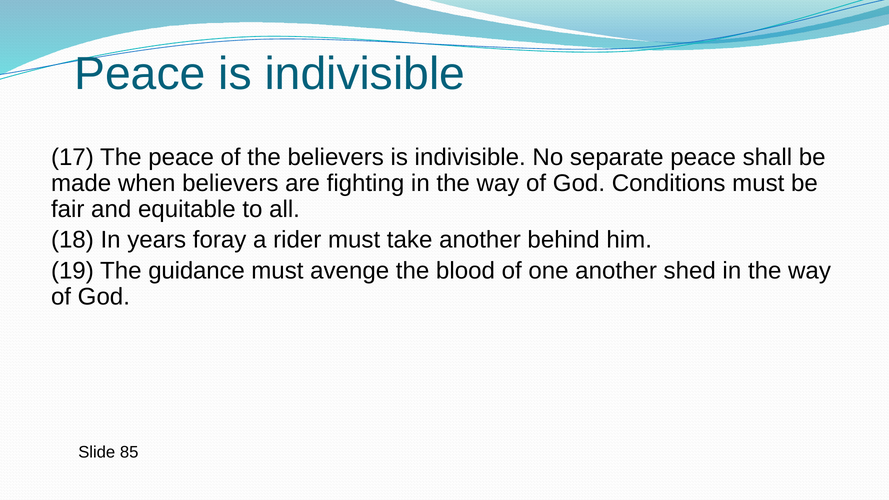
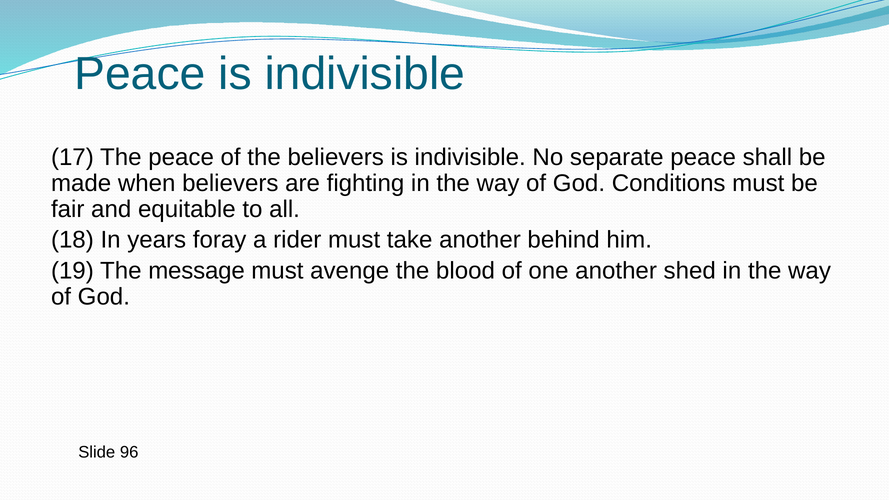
guidance: guidance -> message (197, 271)
85: 85 -> 96 (129, 452)
